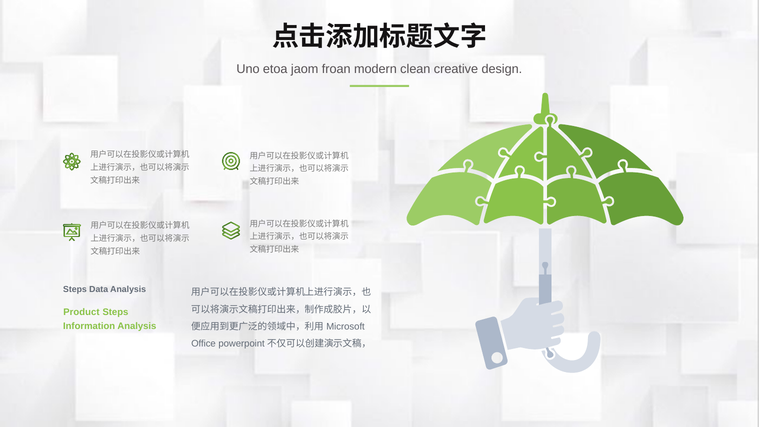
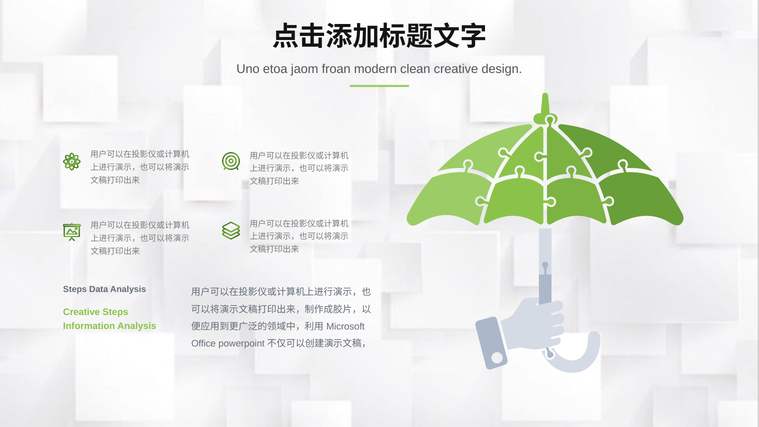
Product: Product -> Creative (82, 312)
